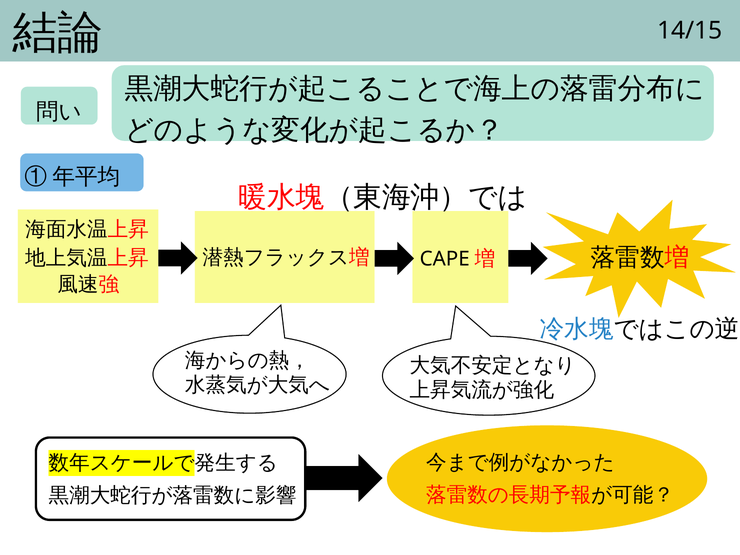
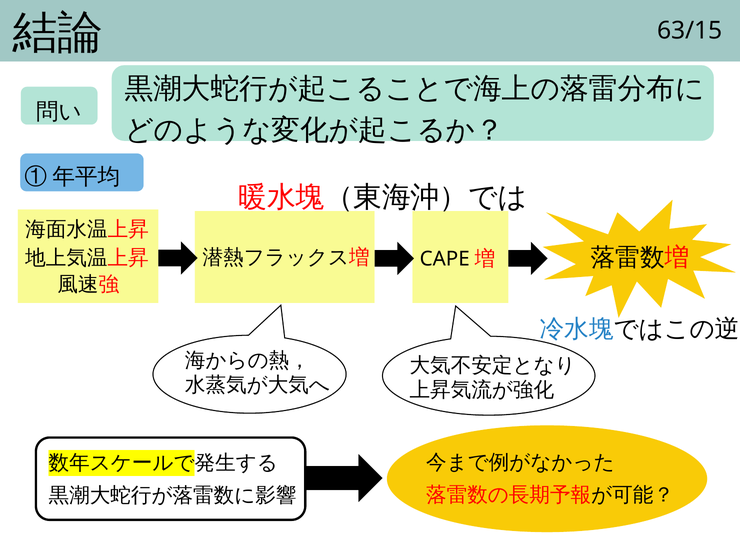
14/15: 14/15 -> 63/15 (690, 31)
